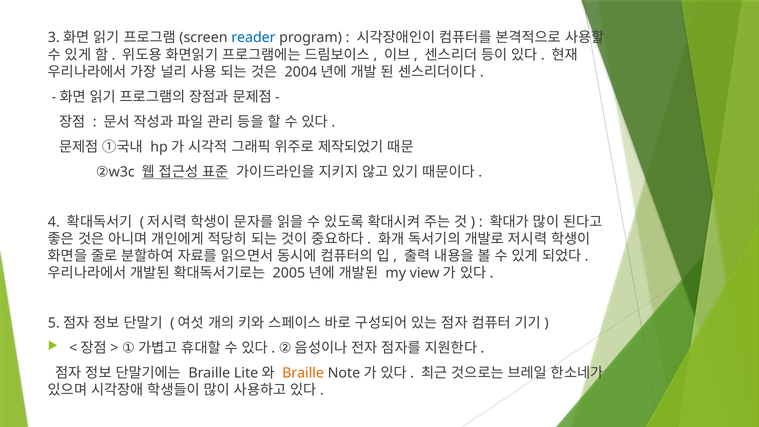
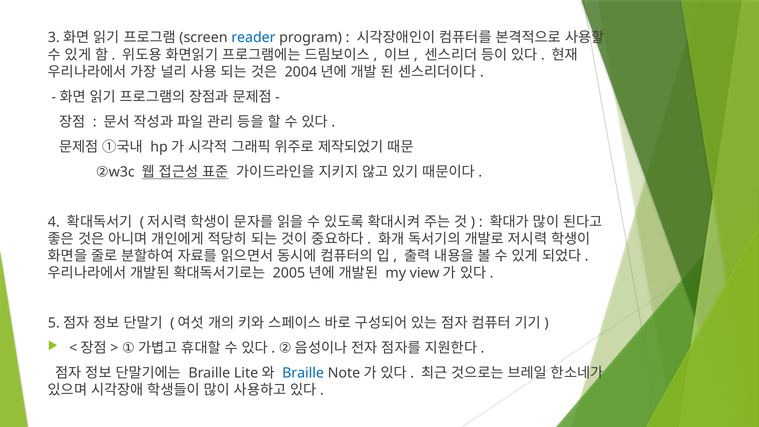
Braille colour: orange -> blue (303, 373)
